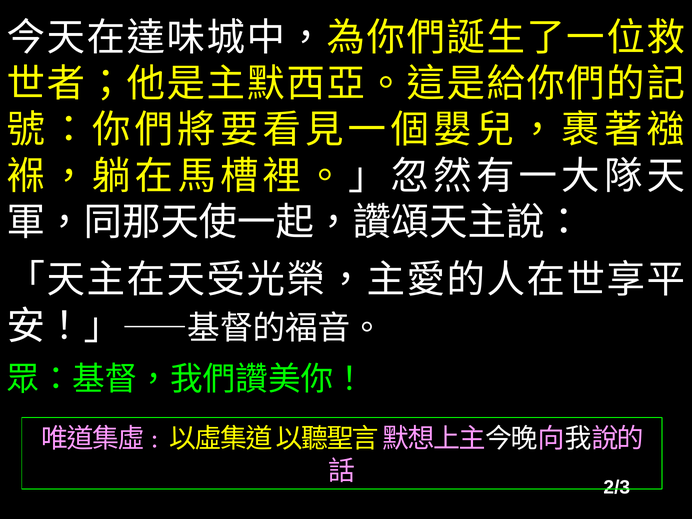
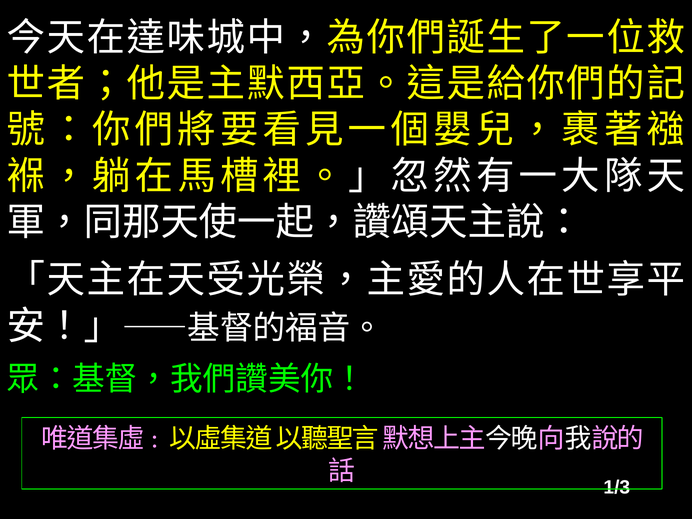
2/3: 2/3 -> 1/3 (617, 487)
